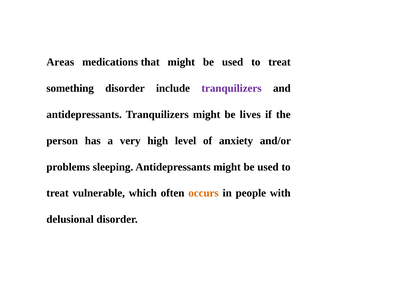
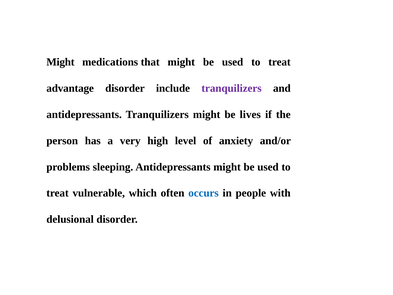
Areas: Areas -> Might (60, 62)
something: something -> advantage (70, 88)
occurs colour: orange -> blue (204, 193)
